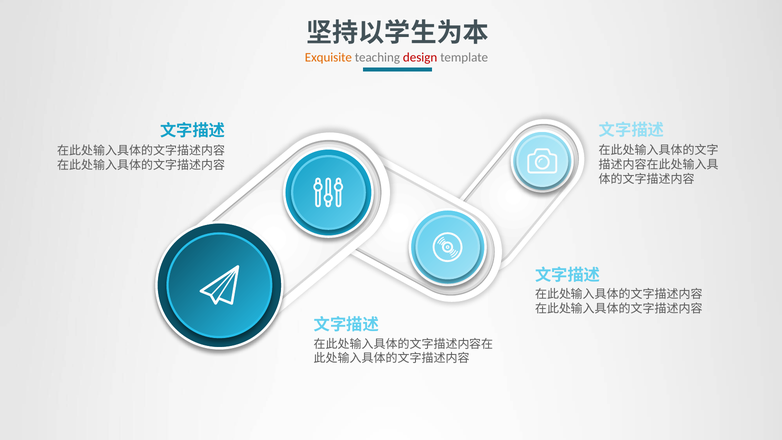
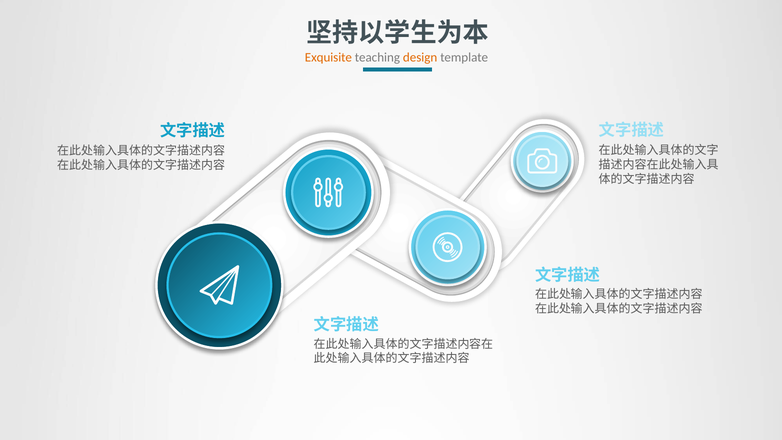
design colour: red -> orange (420, 58)
